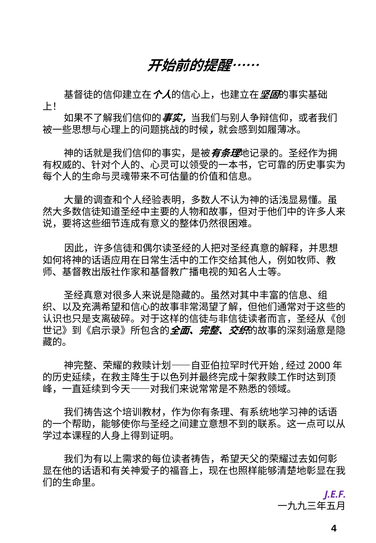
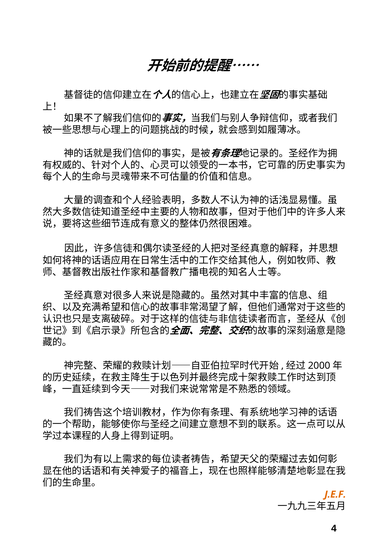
J.E.F colour: purple -> orange (335, 494)
